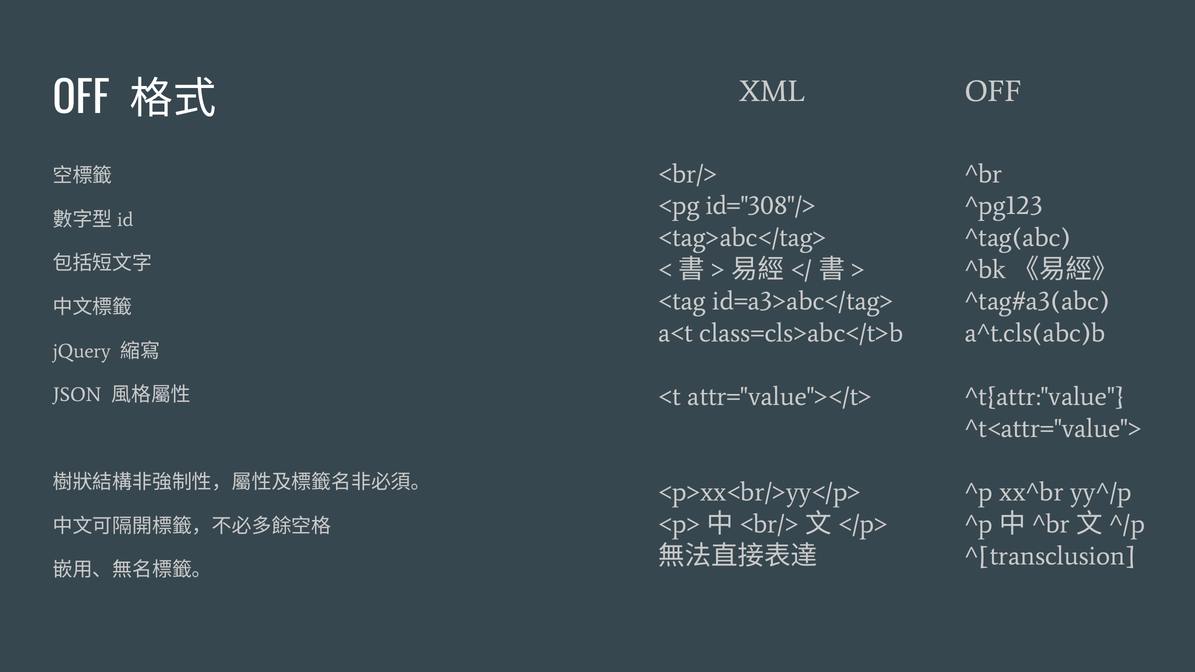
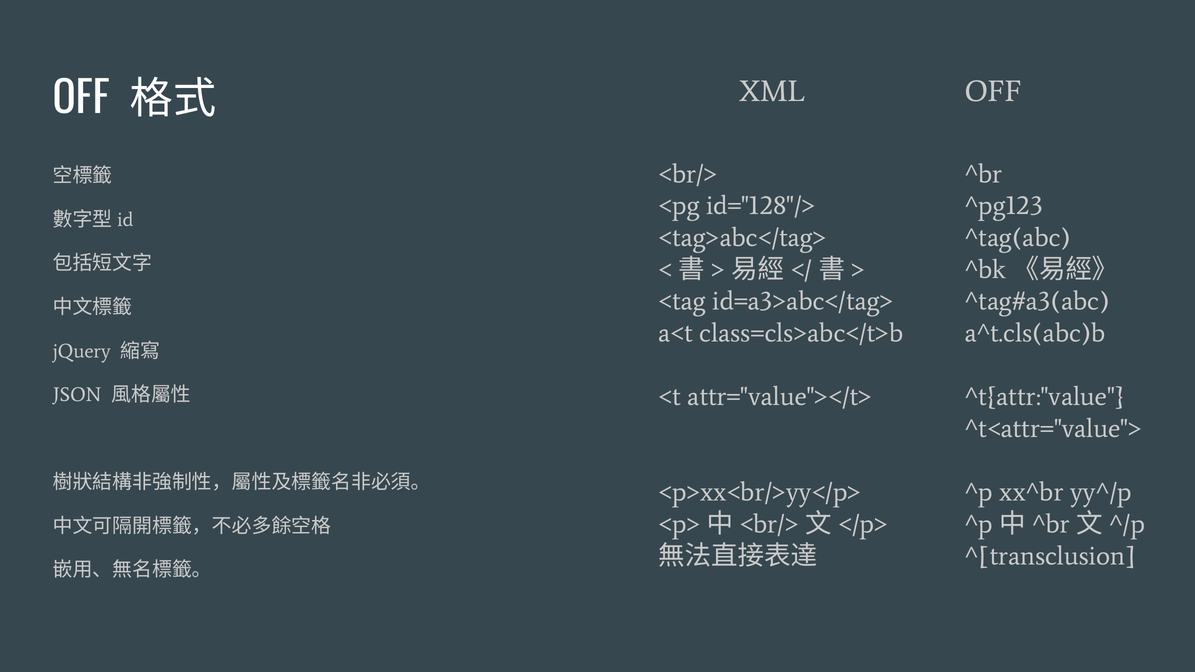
id="308"/>: id="308"/> -> id="128"/> (761, 206)
